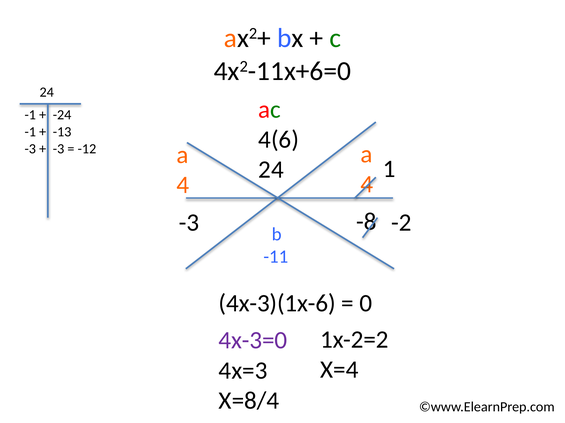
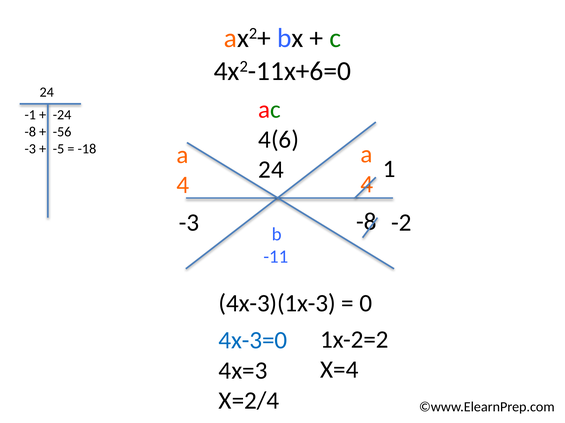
-1: -1 -> -8 (30, 132)
-13: -13 -> -56 (62, 132)
-3: -3 -> -5 (59, 149)
-12: -12 -> -18 (87, 149)
4x-3)(1x-6: 4x-3)(1x-6 -> 4x-3)(1x-3 (277, 304)
4x-3=0 colour: purple -> blue (253, 341)
X=8/4: X=8/4 -> X=2/4 (249, 401)
